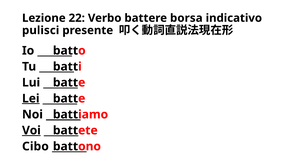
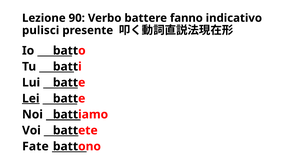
22: 22 -> 90 (77, 18)
borsa: borsa -> fanno (186, 18)
Voi underline: present -> none (31, 131)
Cibo: Cibo -> Fate (35, 147)
